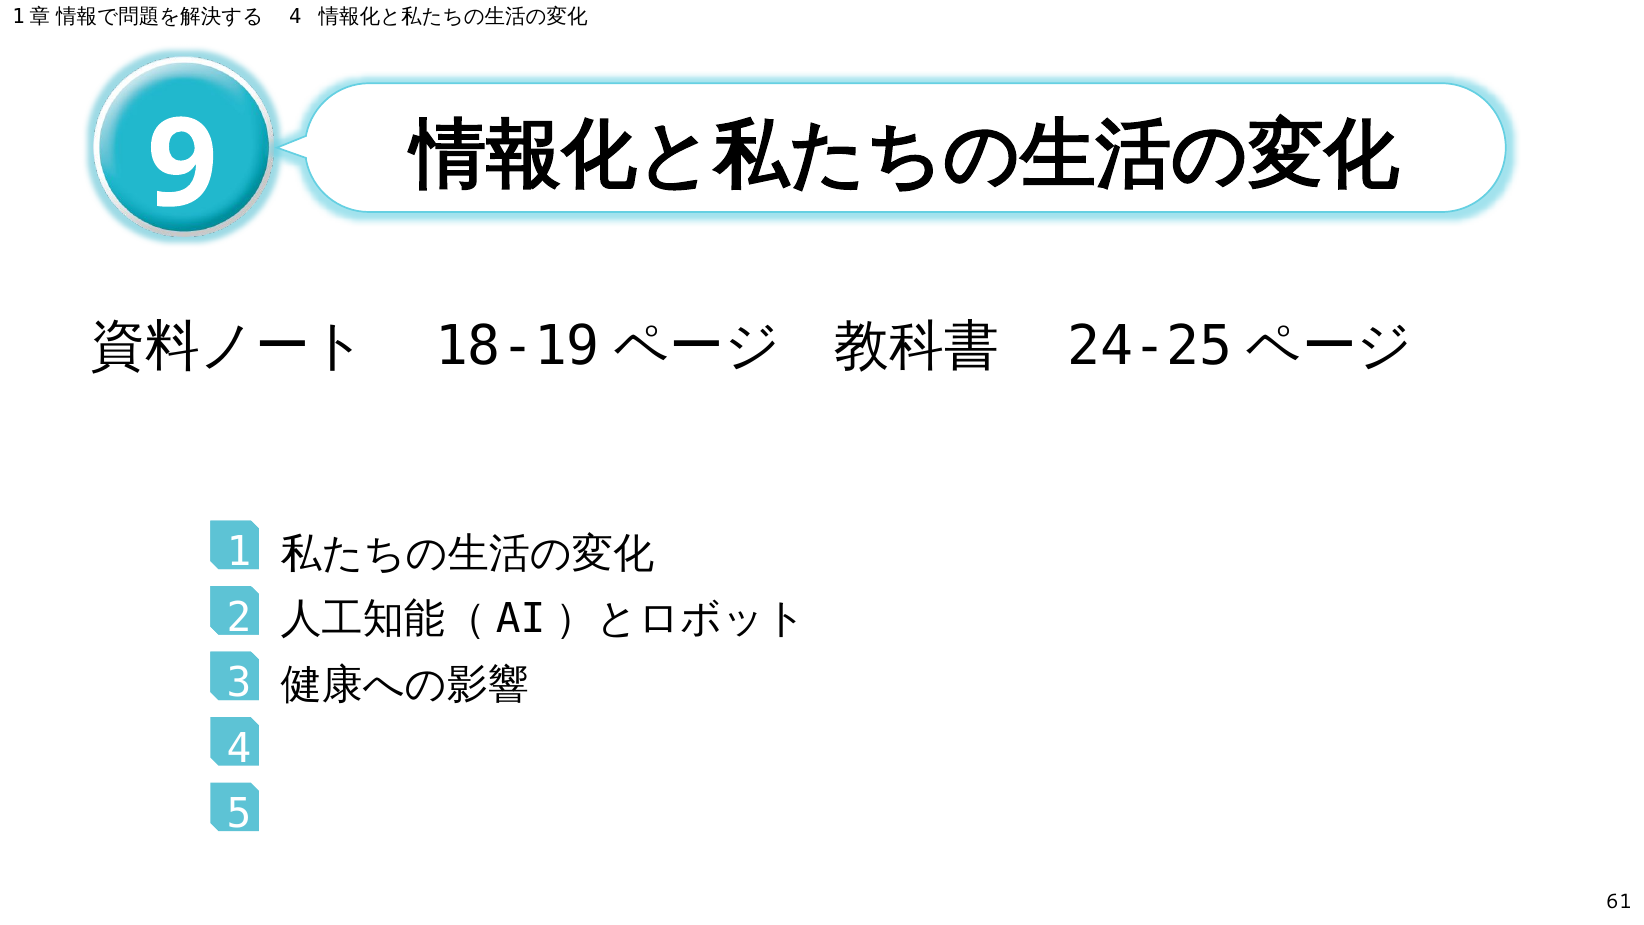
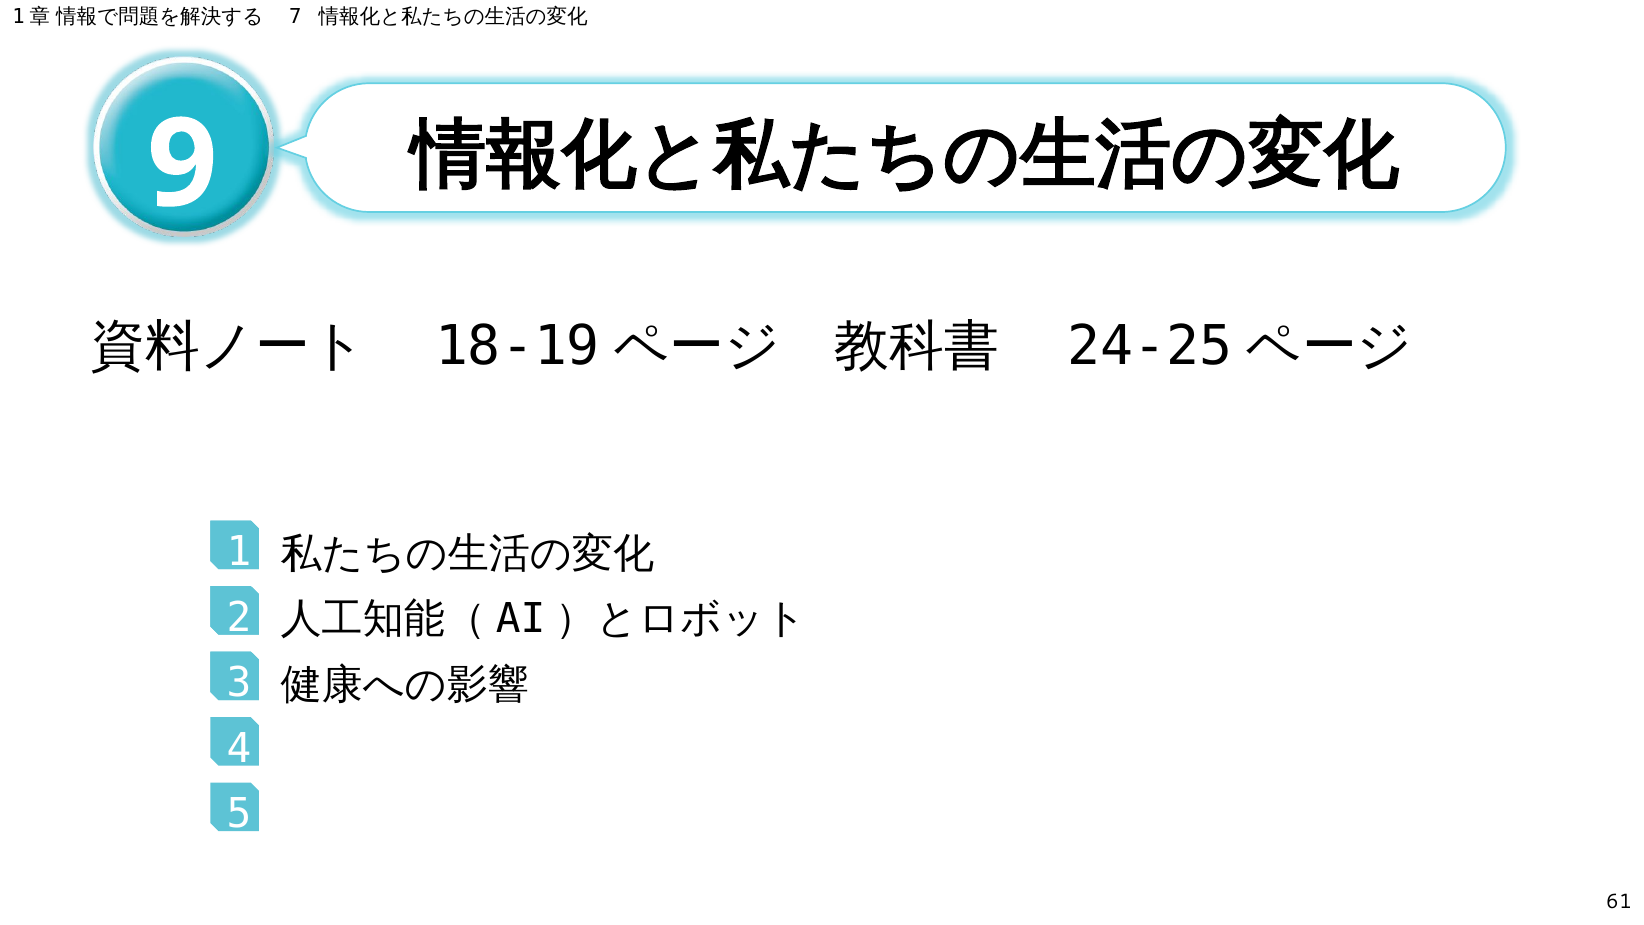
4: 4 -> 7 (295, 17)
